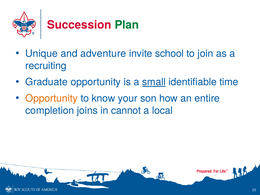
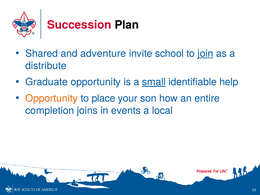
Plan colour: green -> black (127, 25)
Unique: Unique -> Shared (42, 54)
join underline: none -> present (205, 54)
recruiting: recruiting -> distribute (46, 66)
time: time -> help (229, 82)
know: know -> place (103, 98)
cannot: cannot -> events (126, 111)
